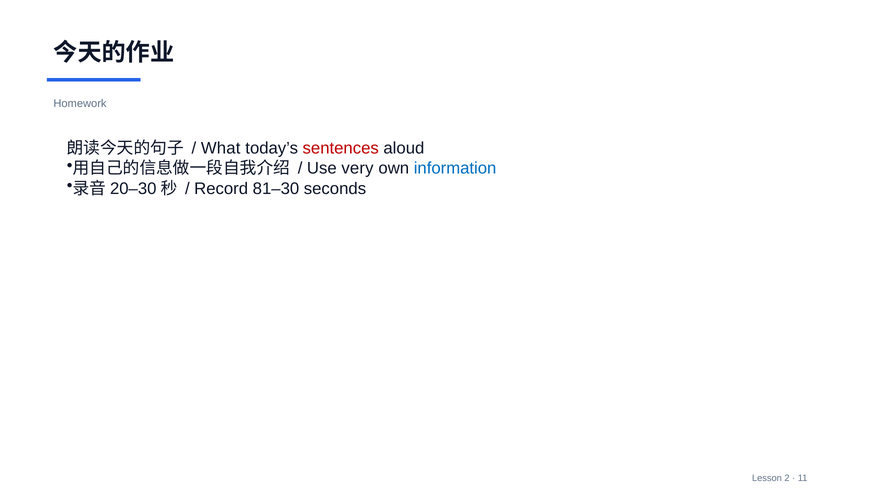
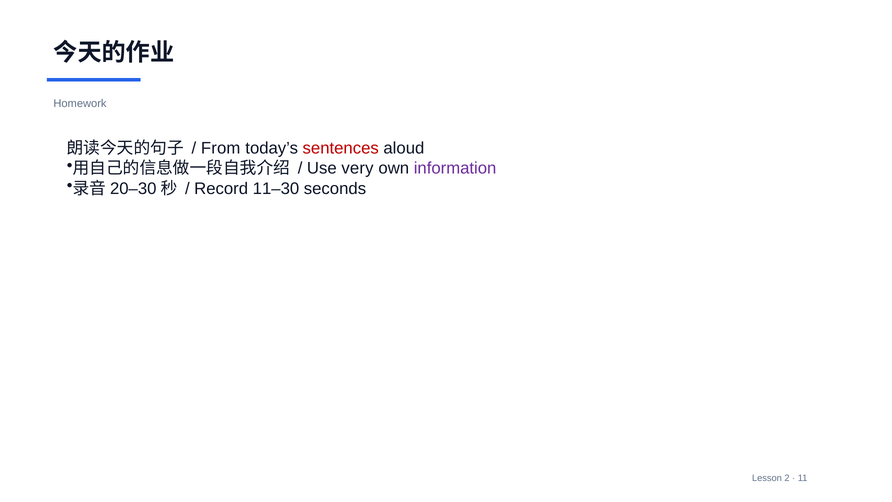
What: What -> From (221, 148)
information colour: blue -> purple (455, 168)
81–30: 81–30 -> 11–30 (276, 188)
